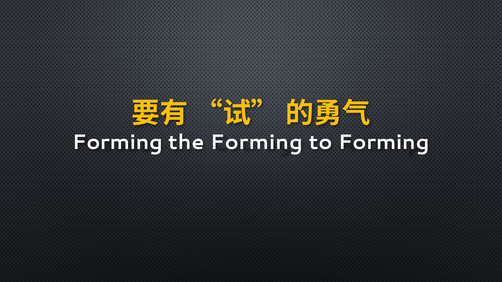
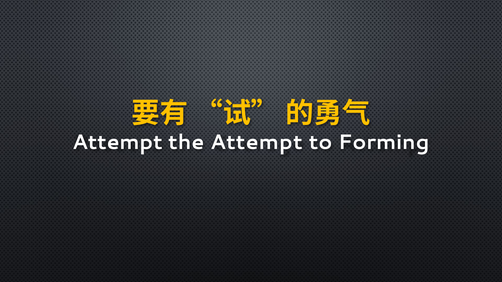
Forming: Forming -> Attempt (117, 143)
the Forming: Forming -> Attempt (256, 143)
